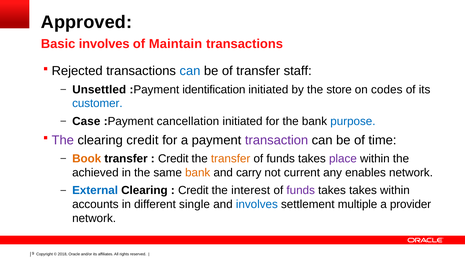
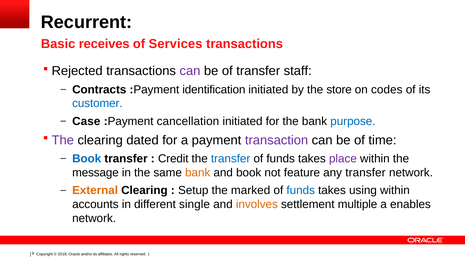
Approved: Approved -> Recurrent (87, 22)
Basic involves: involves -> receives (104, 44)
Maintain: Maintain -> Services (176, 44)
can colour: blue -> purple (190, 71)
Unsettled: Unsettled -> Contracts (99, 89)
clearing credit: credit -> dated (143, 140)
Book colour: orange -> blue (87, 158)
transfer colour: orange -> blue (231, 158)
achieved: achieved -> message (95, 172)
and carry: carry -> book (249, 172)
current: current -> feature (302, 172)
any enables: enables -> transfer (365, 172)
External colour: blue -> orange (95, 190)
Credit: Credit -> Setup (193, 190)
interest: interest -> marked (251, 190)
funds colour: purple -> blue (301, 190)
takes takes: takes -> using (363, 190)
involves colour: blue -> orange (257, 204)
provider: provider -> enables (410, 204)
